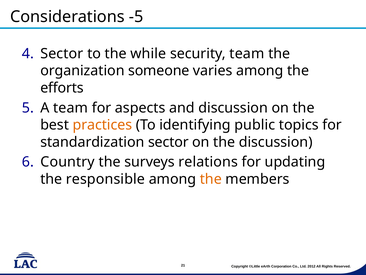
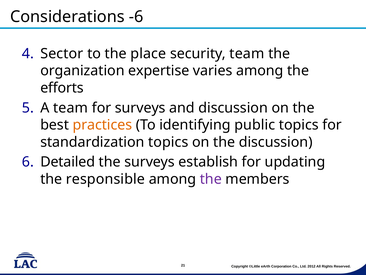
-5: -5 -> -6 (136, 17)
while: while -> place (148, 54)
someone: someone -> expertise (159, 71)
for aspects: aspects -> surveys (140, 108)
standardization sector: sector -> topics (168, 142)
Country: Country -> Detailed (68, 162)
relations: relations -> establish (208, 162)
the colour: orange -> purple (211, 179)
